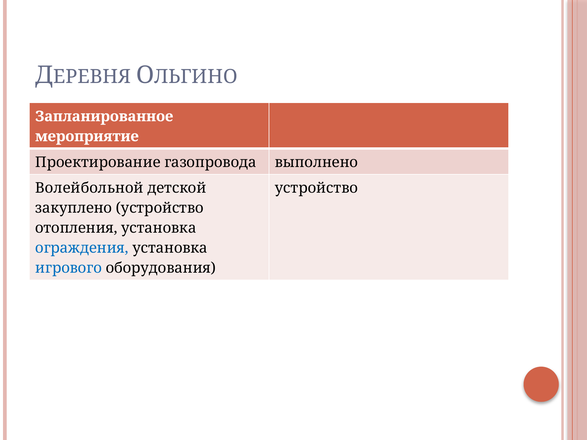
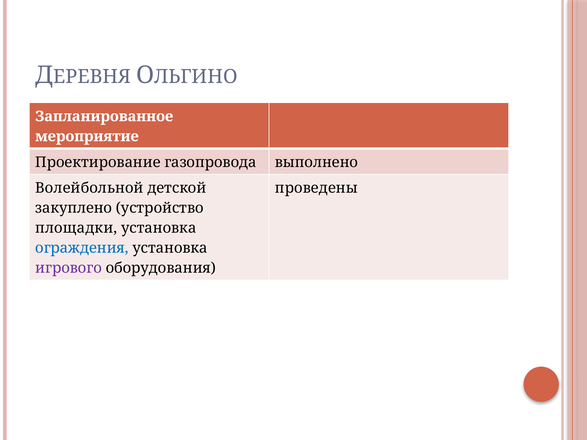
устройство: устройство -> проведены (316, 188)
отопления: отопления -> площадки (76, 228)
игрового colour: blue -> purple (69, 268)
